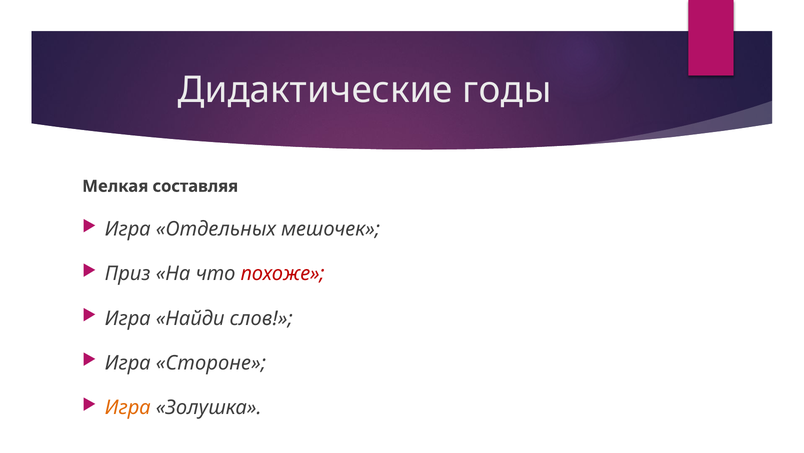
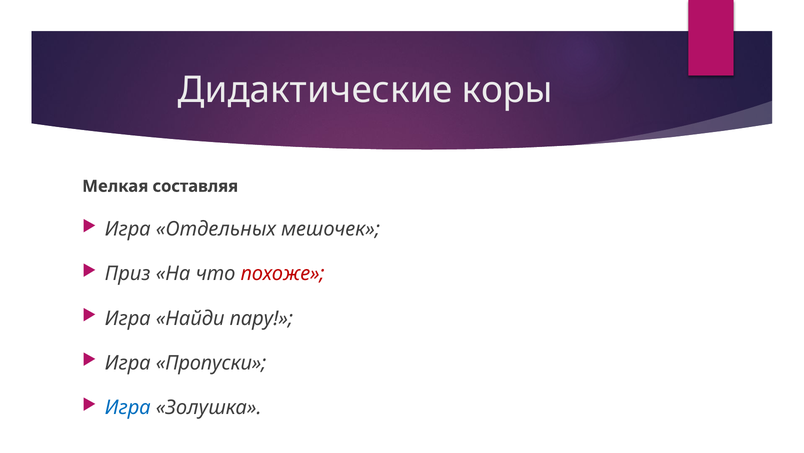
годы: годы -> коры (507, 90)
слов: слов -> пару (261, 318)
Стороне: Стороне -> Пропуски (211, 362)
Игра colour: orange -> blue (128, 407)
